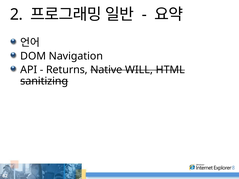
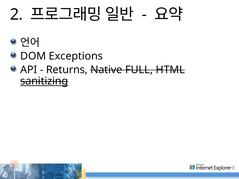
Navigation: Navigation -> Exceptions (76, 56)
WILL: WILL -> FULL (139, 70)
sanitizing underline: none -> present (44, 81)
